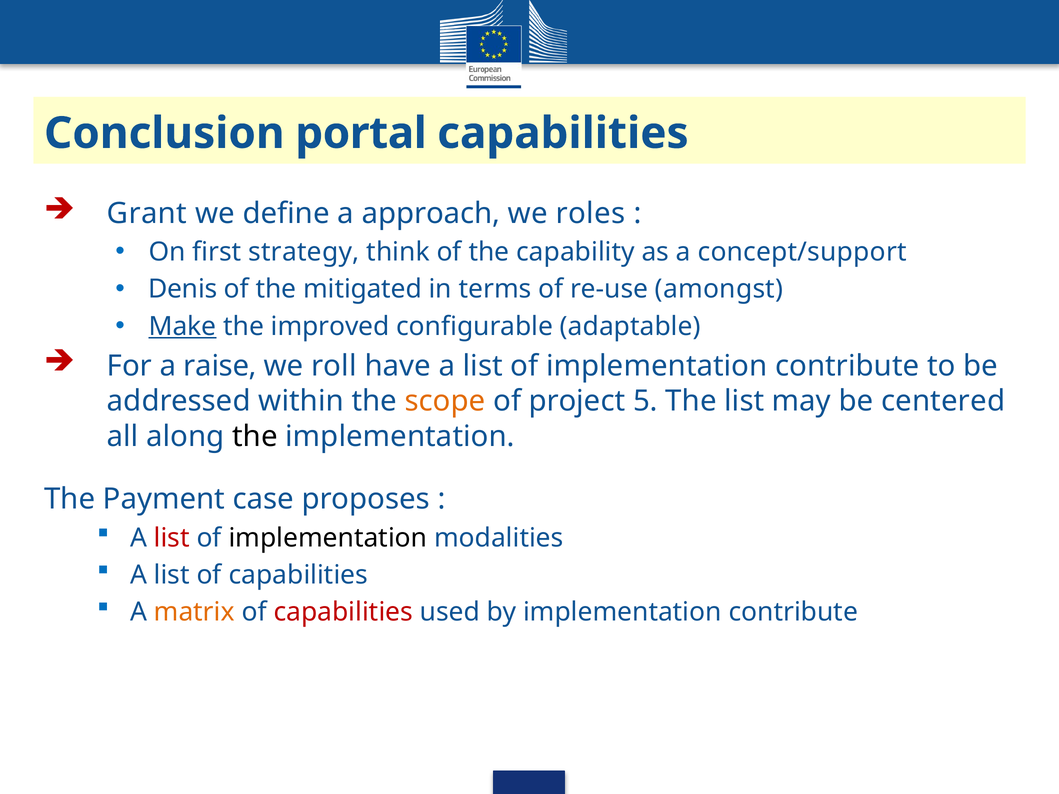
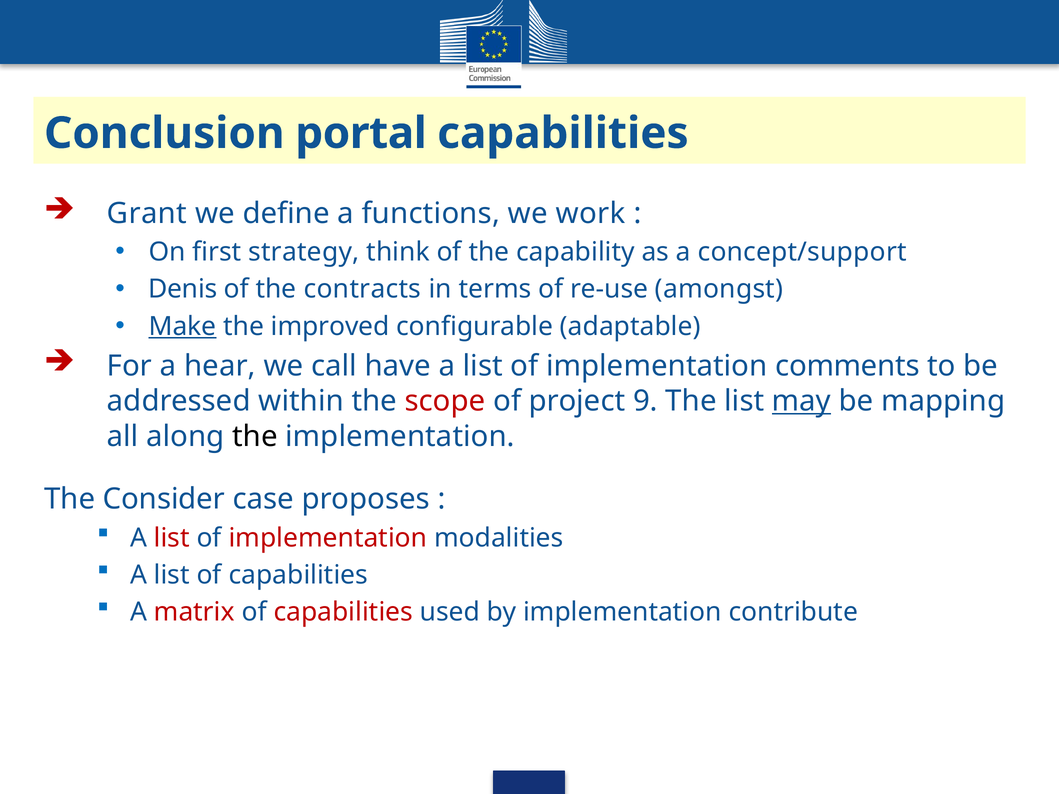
approach: approach -> functions (431, 214)
roles: roles -> work (590, 214)
mitigated: mitigated -> contracts (362, 289)
raise: raise -> hear (220, 366)
roll: roll -> call (334, 366)
of implementation contribute: contribute -> comments (847, 366)
scope colour: orange -> red (445, 401)
5: 5 -> 9 (645, 401)
may underline: none -> present (801, 401)
centered: centered -> mapping (943, 401)
Payment: Payment -> Consider (164, 499)
implementation colour: black -> red (328, 538)
matrix colour: orange -> red (194, 612)
